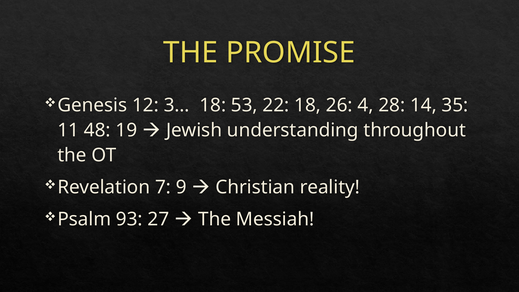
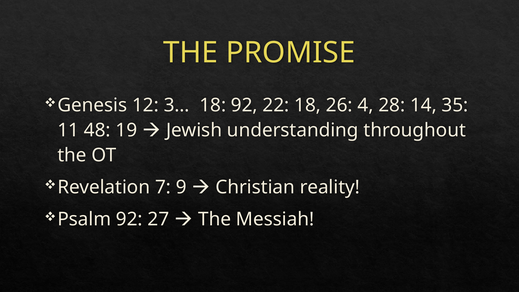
18 53: 53 -> 92 (244, 105)
Psalm 93: 93 -> 92 (129, 219)
